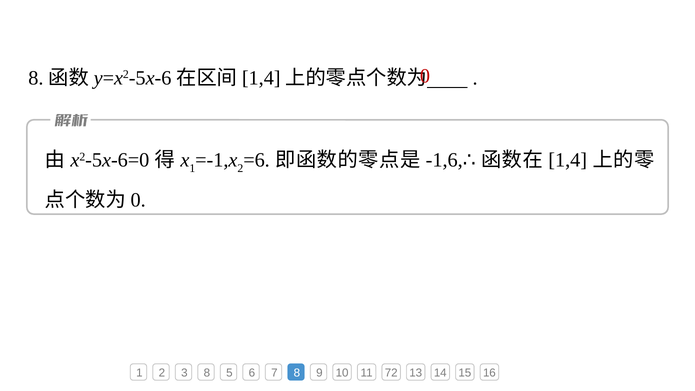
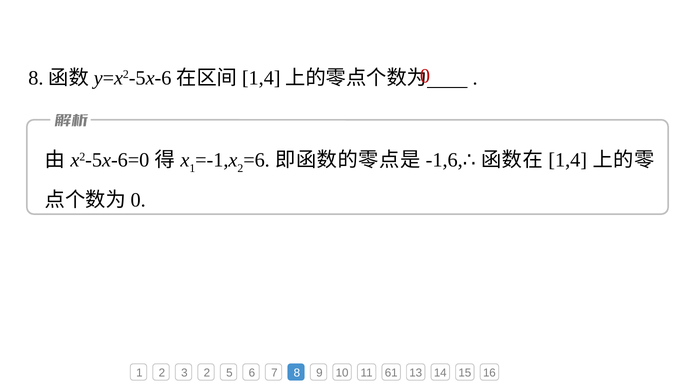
3 8: 8 -> 2 (207, 373)
72: 72 -> 61 (391, 373)
